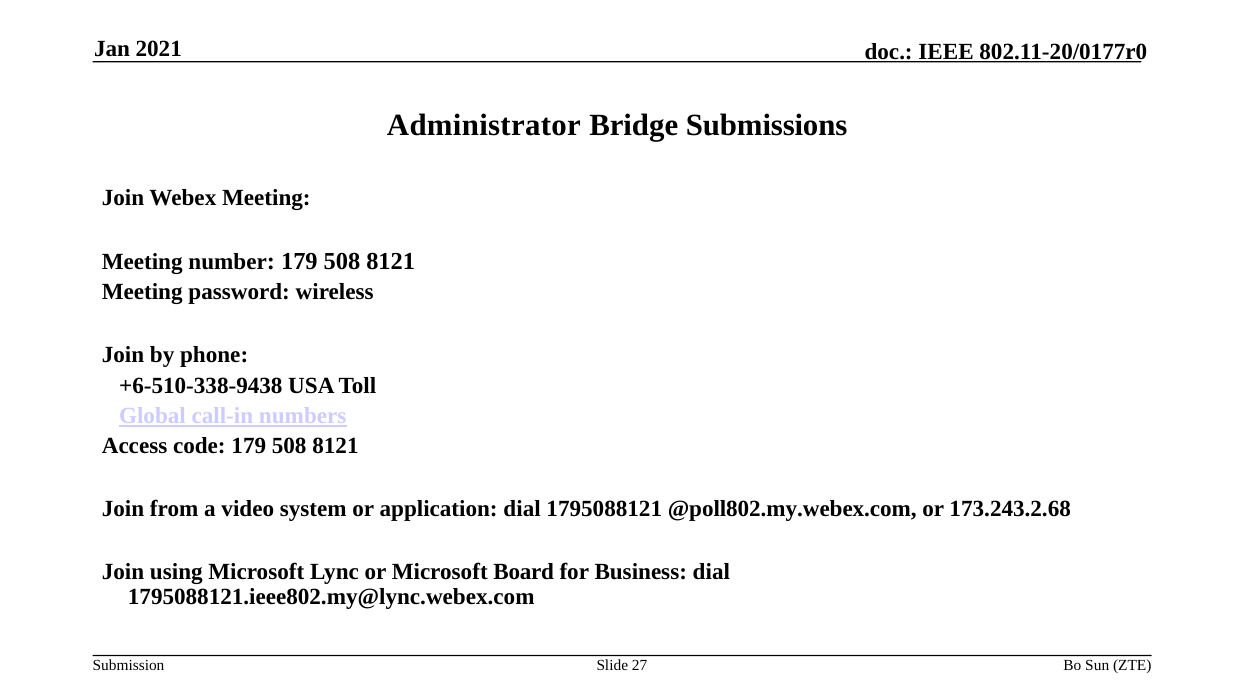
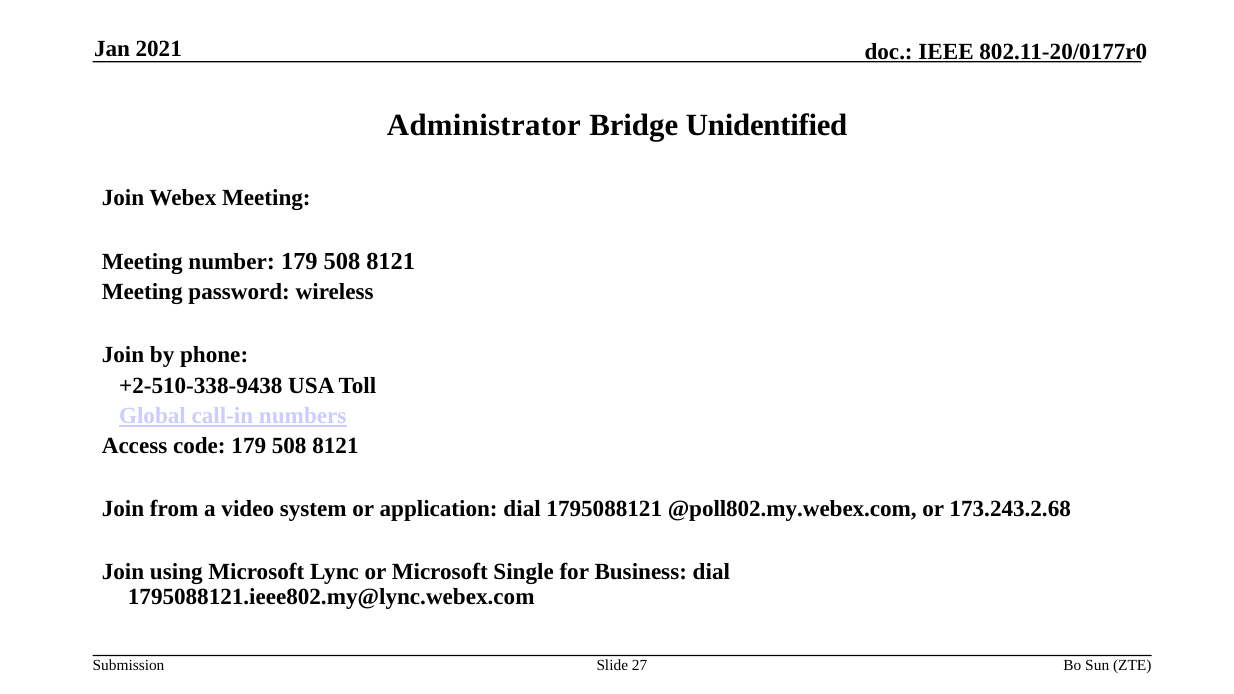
Submissions: Submissions -> Unidentified (767, 125)
+6-510-338-9438: +6-510-338-9438 -> +2-510-338-9438 (201, 386)
Board: Board -> Single (524, 572)
